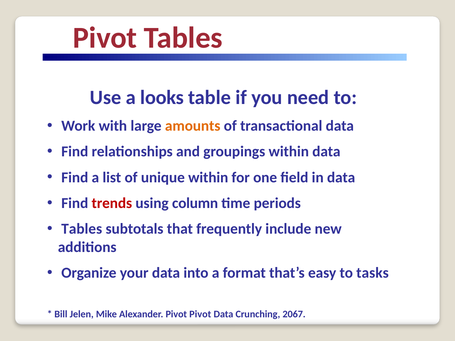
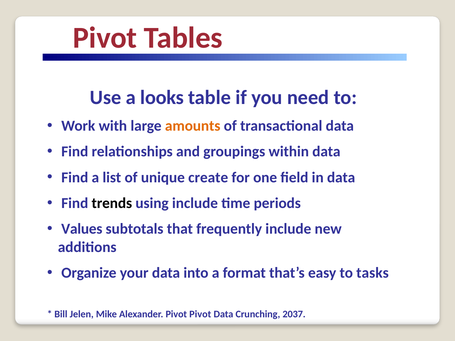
unique within: within -> create (208, 178)
trends colour: red -> black (112, 203)
using column: column -> include (195, 203)
Tables: Tables -> Values (82, 229)
2067: 2067 -> 2037 (294, 314)
